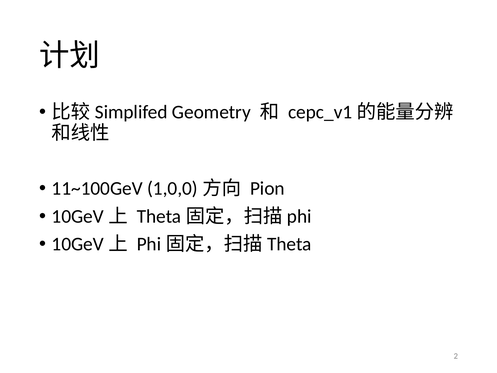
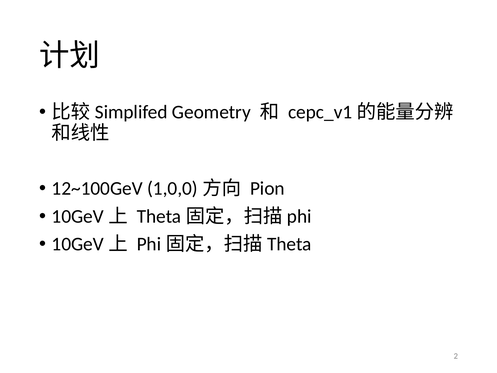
11~100GeV: 11~100GeV -> 12~100GeV (97, 188)
